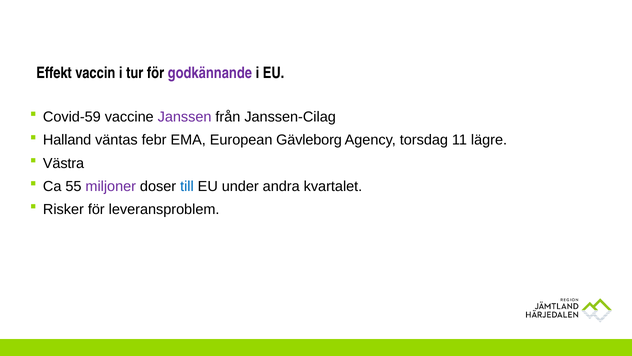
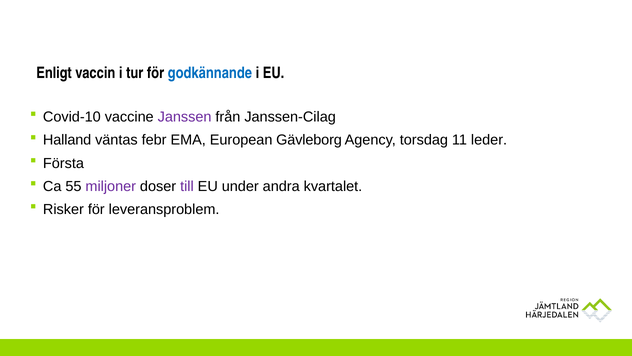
Effekt: Effekt -> Enligt (54, 73)
godkännande colour: purple -> blue (210, 73)
Covid-59: Covid-59 -> Covid-10 (72, 117)
lägre: lägre -> leder (489, 140)
Västra: Västra -> Första (63, 163)
till colour: blue -> purple (187, 186)
